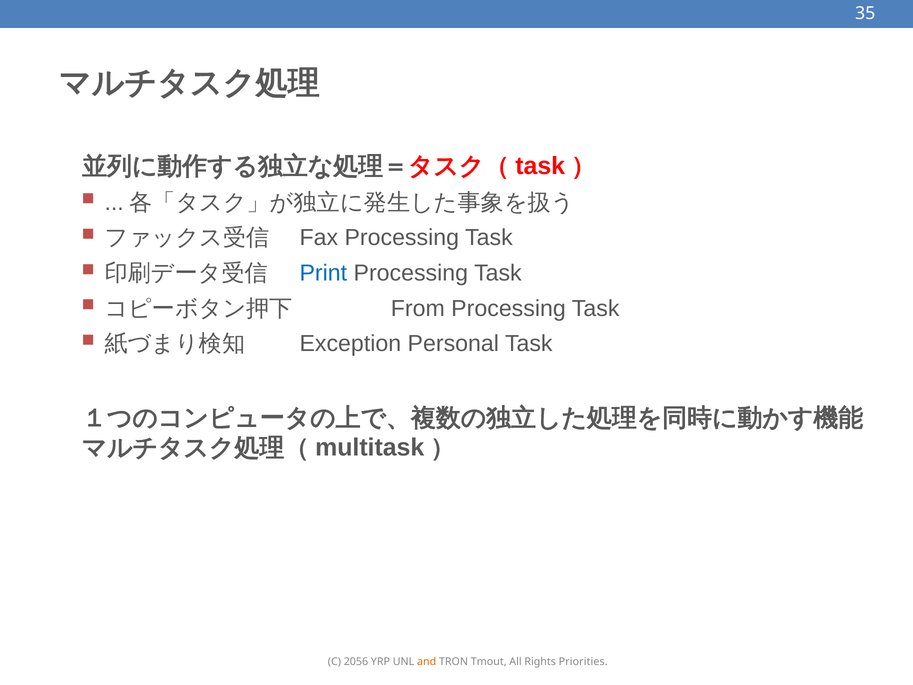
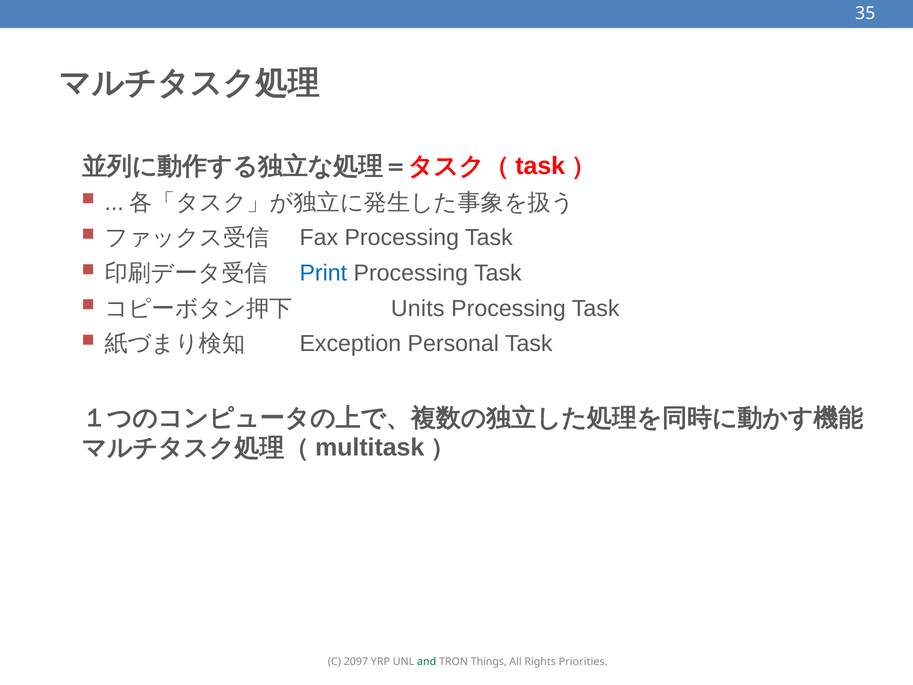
From: From -> Units (418, 308)
2056: 2056 -> 2097 (356, 662)
and colour: orange -> green (427, 662)
Tmout: Tmout -> Things (489, 662)
